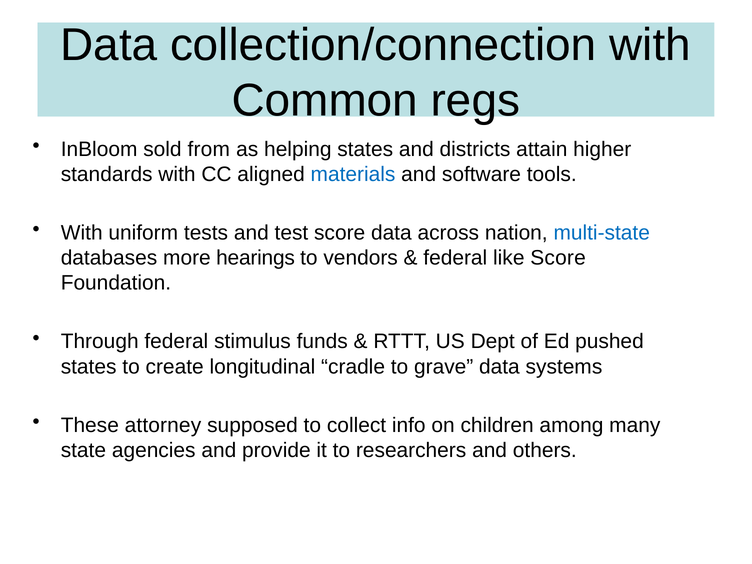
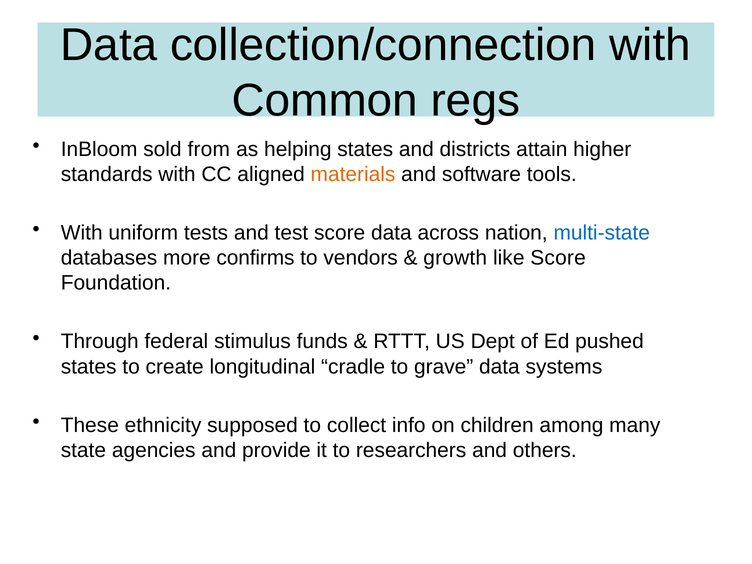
materials colour: blue -> orange (353, 174)
hearings: hearings -> confirms (255, 258)
federal: federal -> growth (455, 258)
attorney: attorney -> ethnicity (163, 425)
